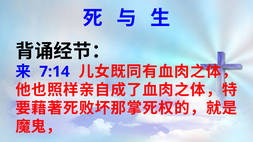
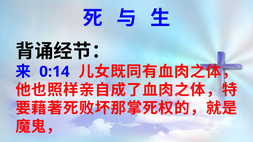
7:14: 7:14 -> 0:14 (54, 72)
